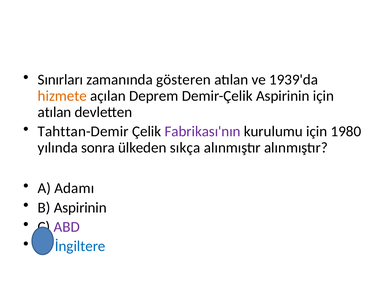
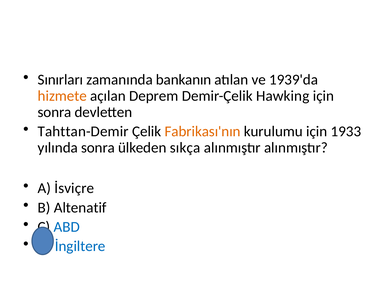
gösteren: gösteren -> bankanın (184, 80)
Demir-Çelik Aspirinin: Aspirinin -> Hawking (283, 96)
atılan: atılan -> sonra (55, 112)
Fabrikası'nın colour: purple -> orange (203, 132)
1980: 1980 -> 1933 (346, 132)
Adamı: Adamı -> İsviçre (74, 188)
B Aspirinin: Aspirinin -> Altenatif (80, 208)
ABD colour: purple -> blue (67, 227)
